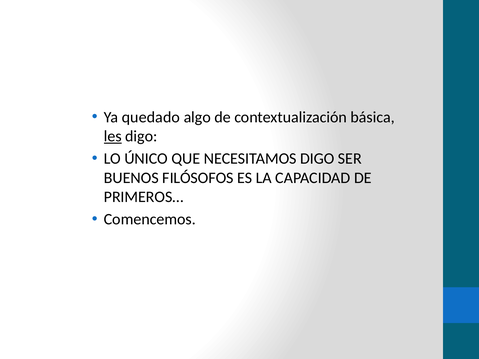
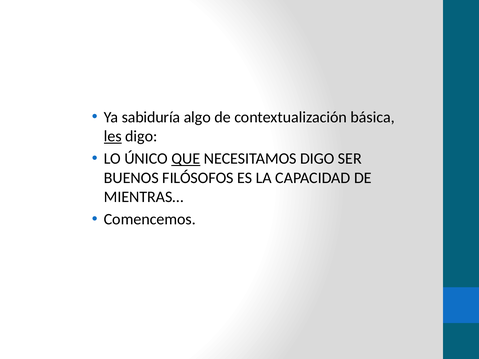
quedado: quedado -> sabiduría (151, 117)
QUE underline: none -> present (186, 159)
PRIMEROS…: PRIMEROS… -> MIENTRAS… (144, 197)
